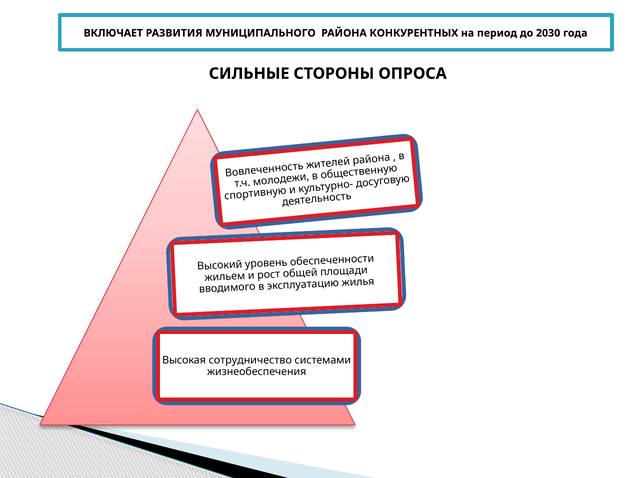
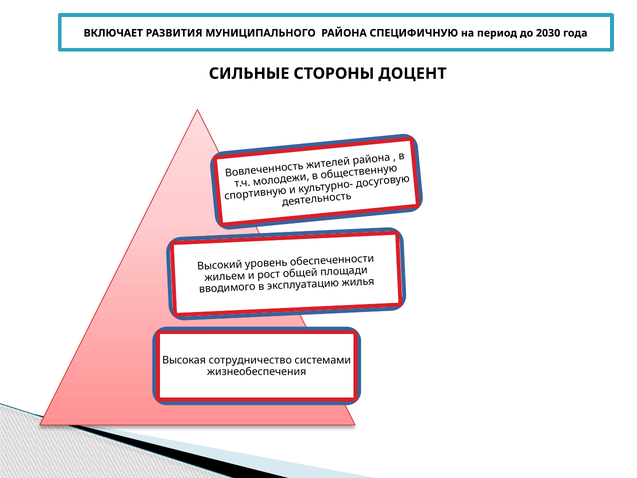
КОНКУРЕНТНЫХ: КОНКУРЕНТНЫХ -> СПЕЦИФИЧНУЮ (414, 33)
ОПРОСА: ОПРОСА -> ДОЦЕНТ (412, 73)
